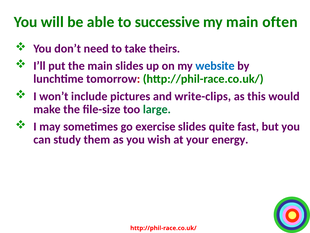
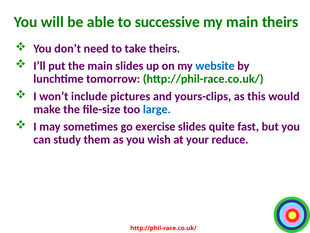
main often: often -> theirs (280, 22)
write-clips: write-clips -> yours-clips (203, 96)
large colour: green -> blue (157, 109)
energy: energy -> reduce (230, 139)
